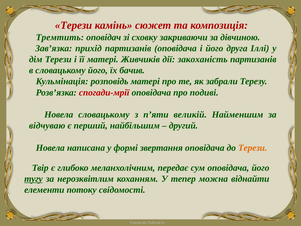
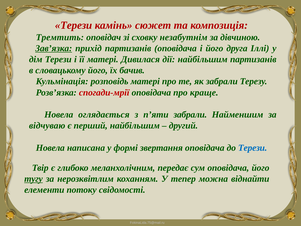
закриваючи: закриваючи -> незабутнім (184, 37)
Зав’язка underline: none -> present (54, 48)
Живчиків: Живчиків -> Дивилася (140, 59)
дії закоханість: закоханість -> найбільшим (203, 59)
подиві: подиві -> краще (204, 92)
Новела словацькому: словацькому -> оглядається (104, 114)
п’яти великій: великій -> забрали (190, 114)
Терези colour: orange -> blue (253, 148)
